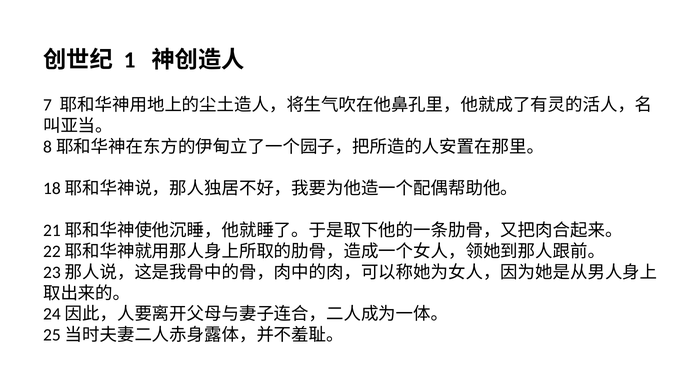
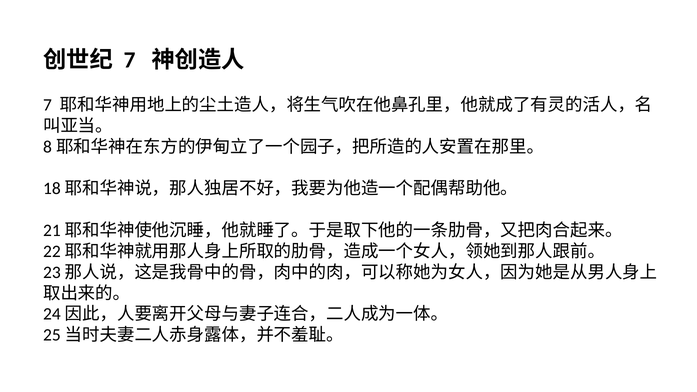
1: 1 -> 7 (130, 60)
